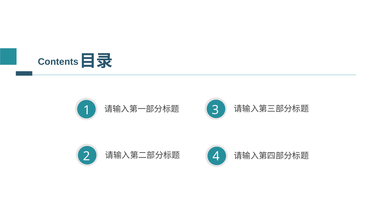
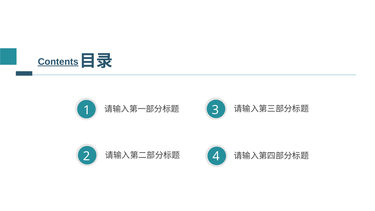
Contents underline: none -> present (58, 62)
